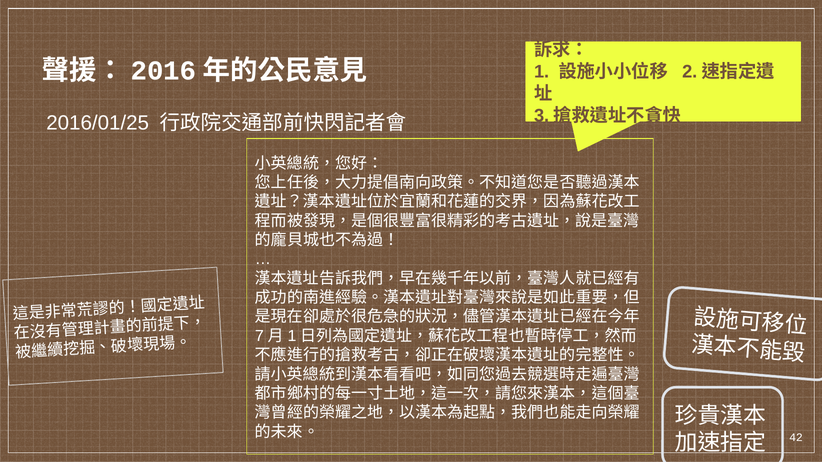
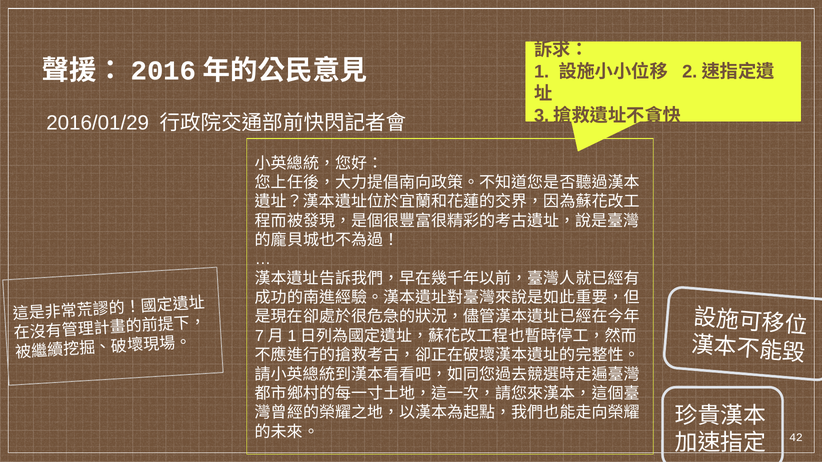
2016/01/25: 2016/01/25 -> 2016/01/29 (98, 123)
